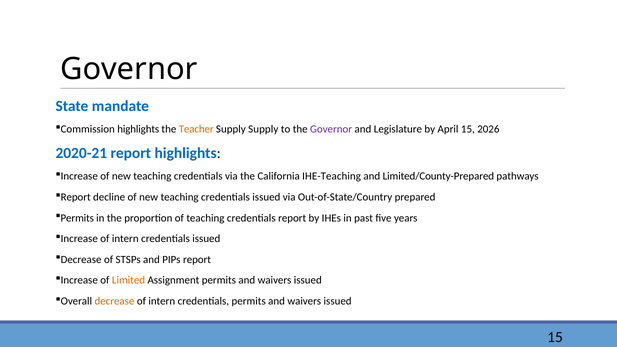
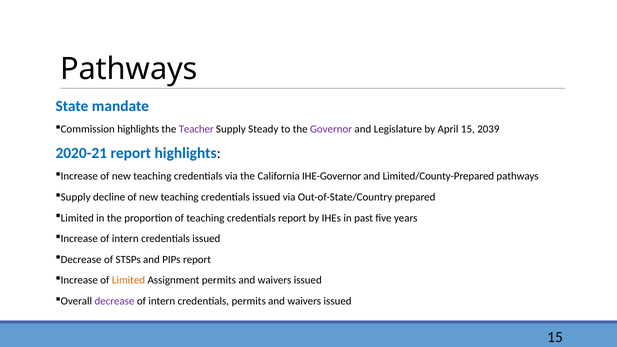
Governor: Governor -> Pathways (129, 69)
Teacher colour: orange -> purple (196, 129)
Supply Supply: Supply -> Steady (263, 129)
2026: 2026 -> 2039 (488, 129)
IHE-Teaching: IHE-Teaching -> IHE-Governor (332, 176)
Report: Report -> Supply (76, 197)
Permits: Permits -> Limited (77, 218)
decrease colour: orange -> purple (114, 301)
